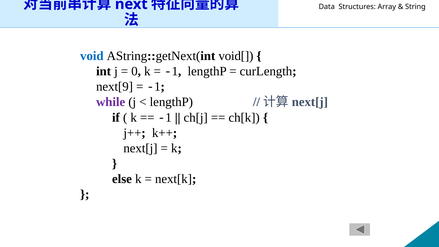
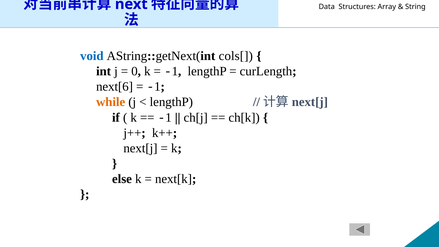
void[: void[ -> cols[ (236, 56)
next[9: next[9 -> next[6 (115, 87)
while colour: purple -> orange (111, 102)
